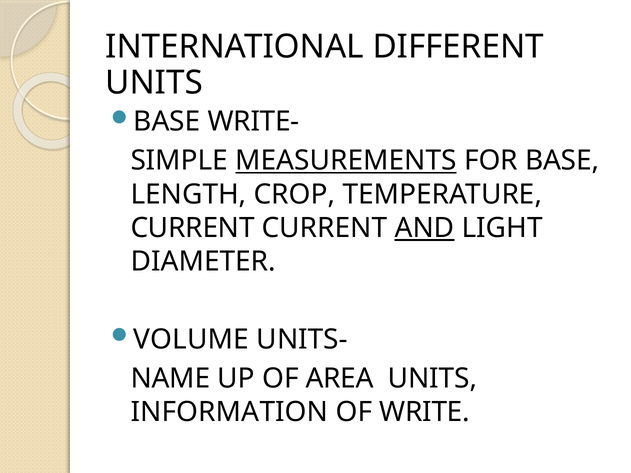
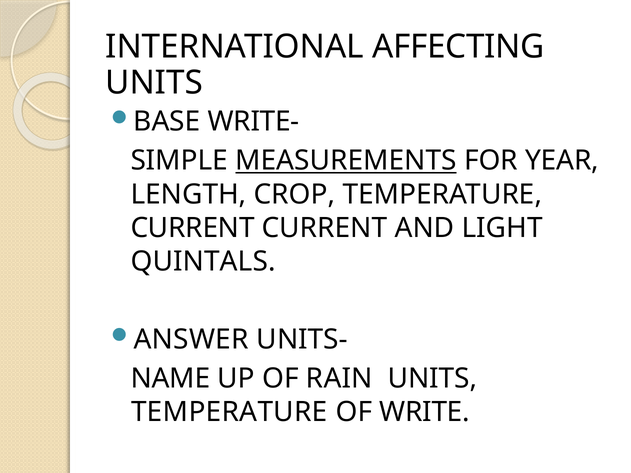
DIFFERENT: DIFFERENT -> AFFECTING (458, 47)
FOR BASE: BASE -> YEAR (562, 161)
AND underline: present -> none (424, 228)
DIAMETER: DIAMETER -> QUINTALS (203, 262)
VOLUME: VOLUME -> ANSWER (191, 340)
AREA: AREA -> RAIN (339, 379)
INFORMATION: INFORMATION -> TEMPERATURE (229, 412)
